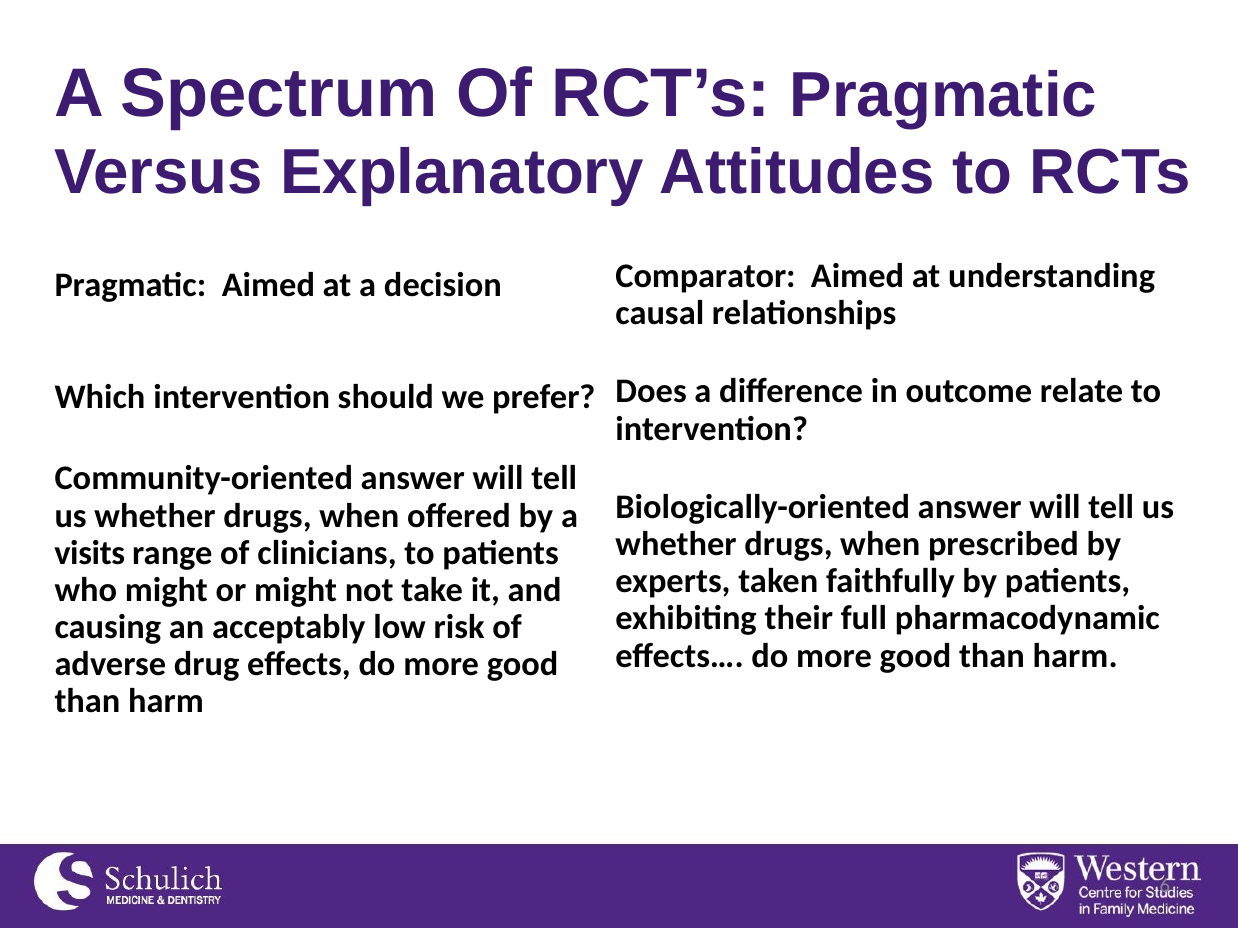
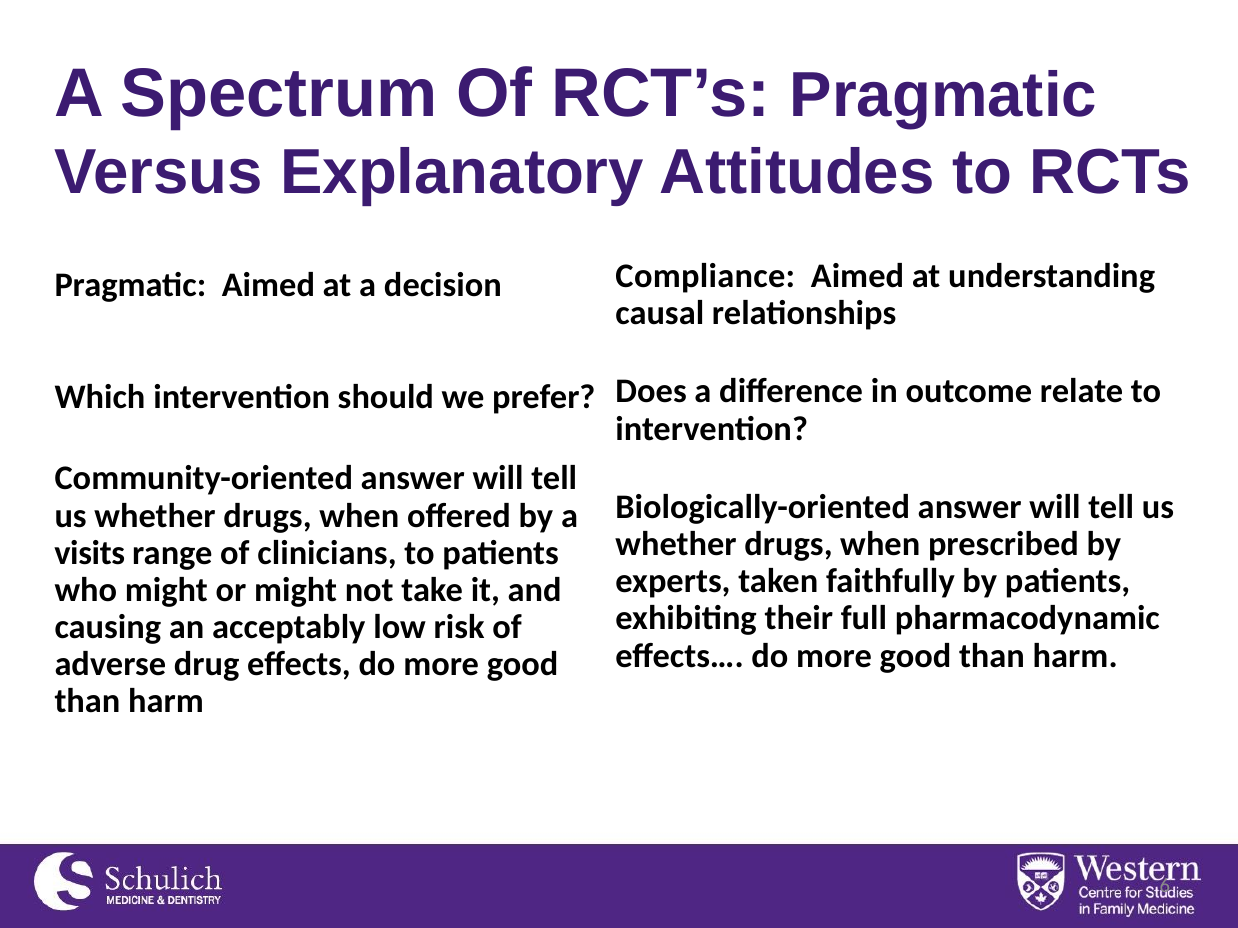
Comparator: Comparator -> Compliance (705, 276)
